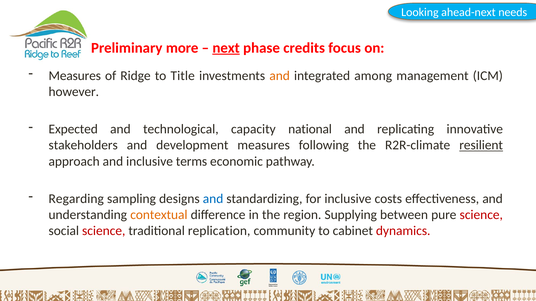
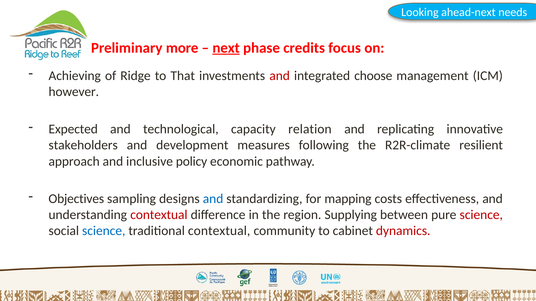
Measures: Measures -> Achieving (75, 76)
Title: Title -> That (183, 76)
and colour: orange -> red (280, 76)
among: among -> choose (373, 76)
national: national -> relation (310, 129)
resilient underline: present -> none (481, 145)
terms: terms -> policy (192, 162)
Regarding: Regarding -> Objectives (76, 199)
for inclusive: inclusive -> mapping (348, 199)
contextual colour: orange -> red (159, 215)
science colour: red -> blue (104, 231)
traditional replication: replication -> contextual (219, 231)
